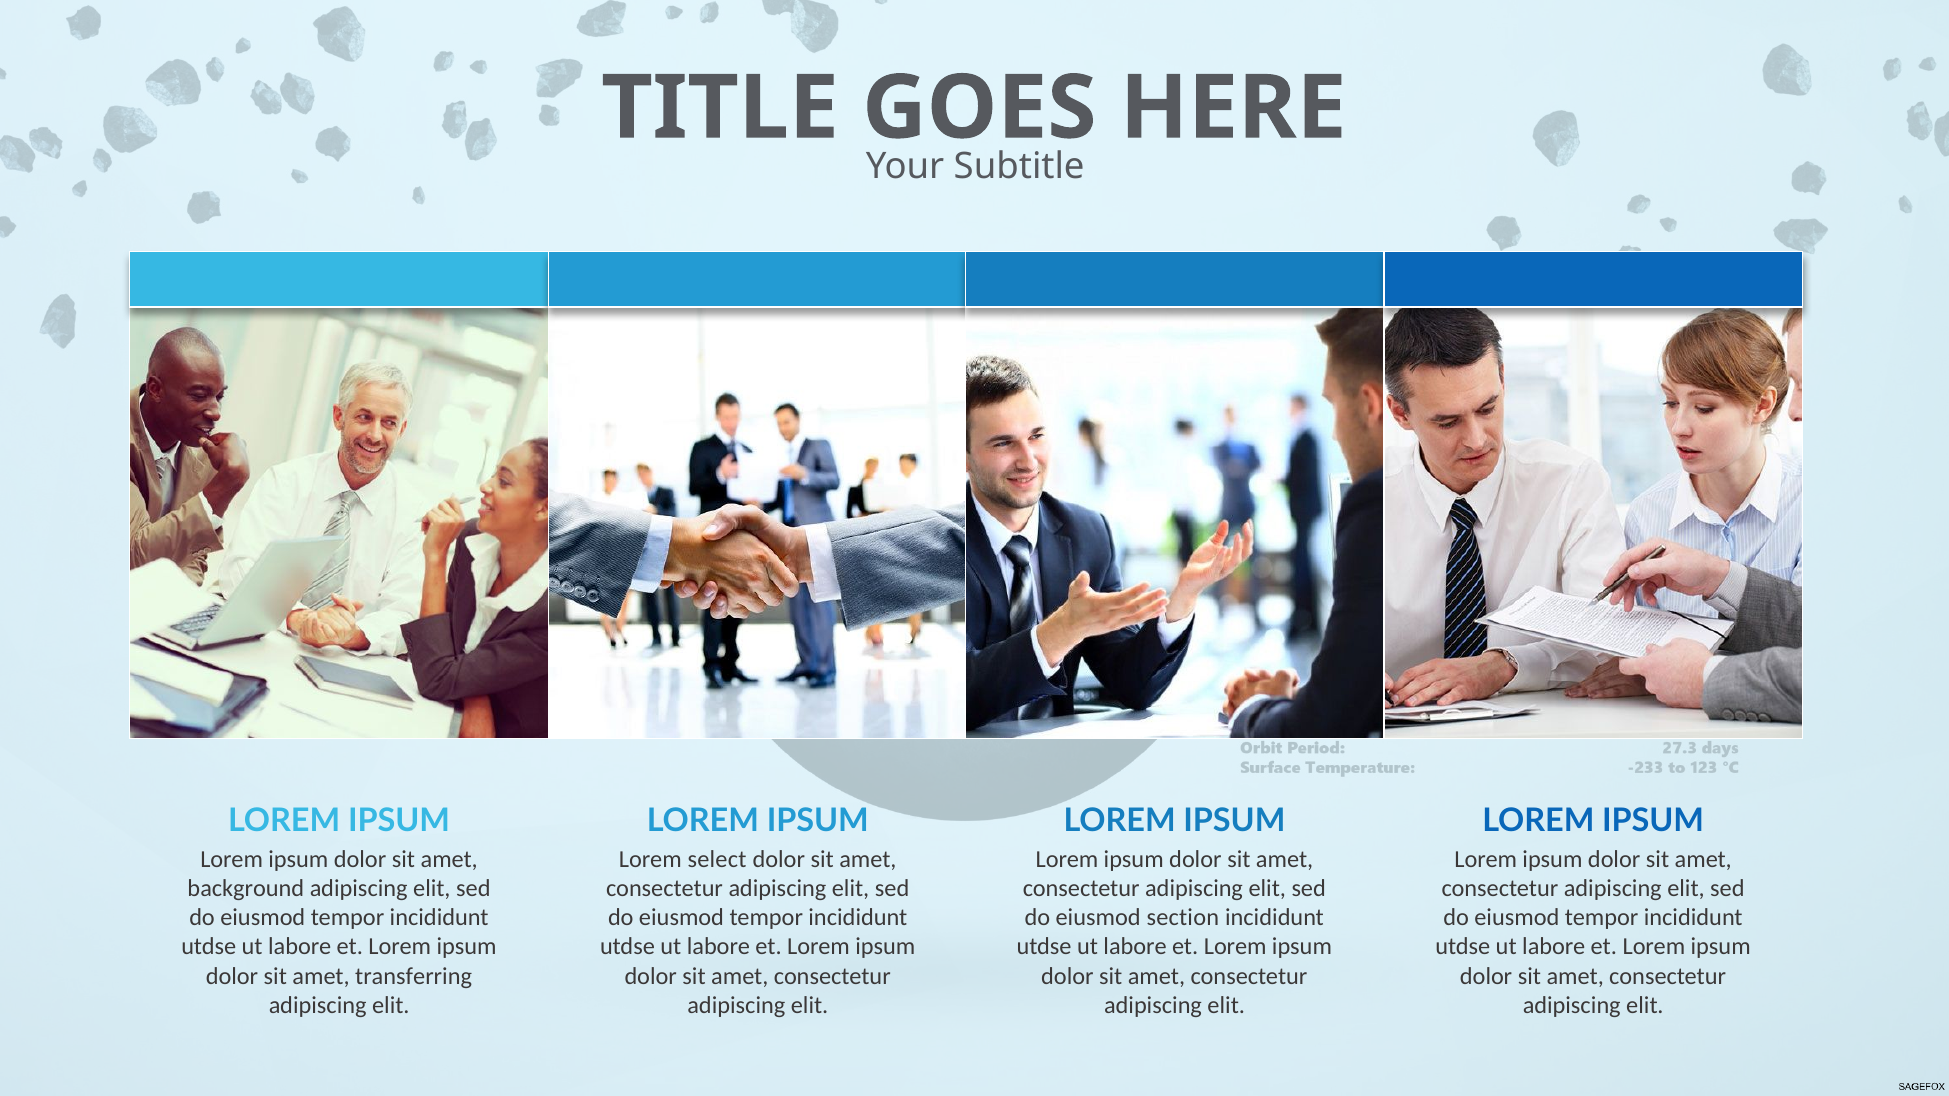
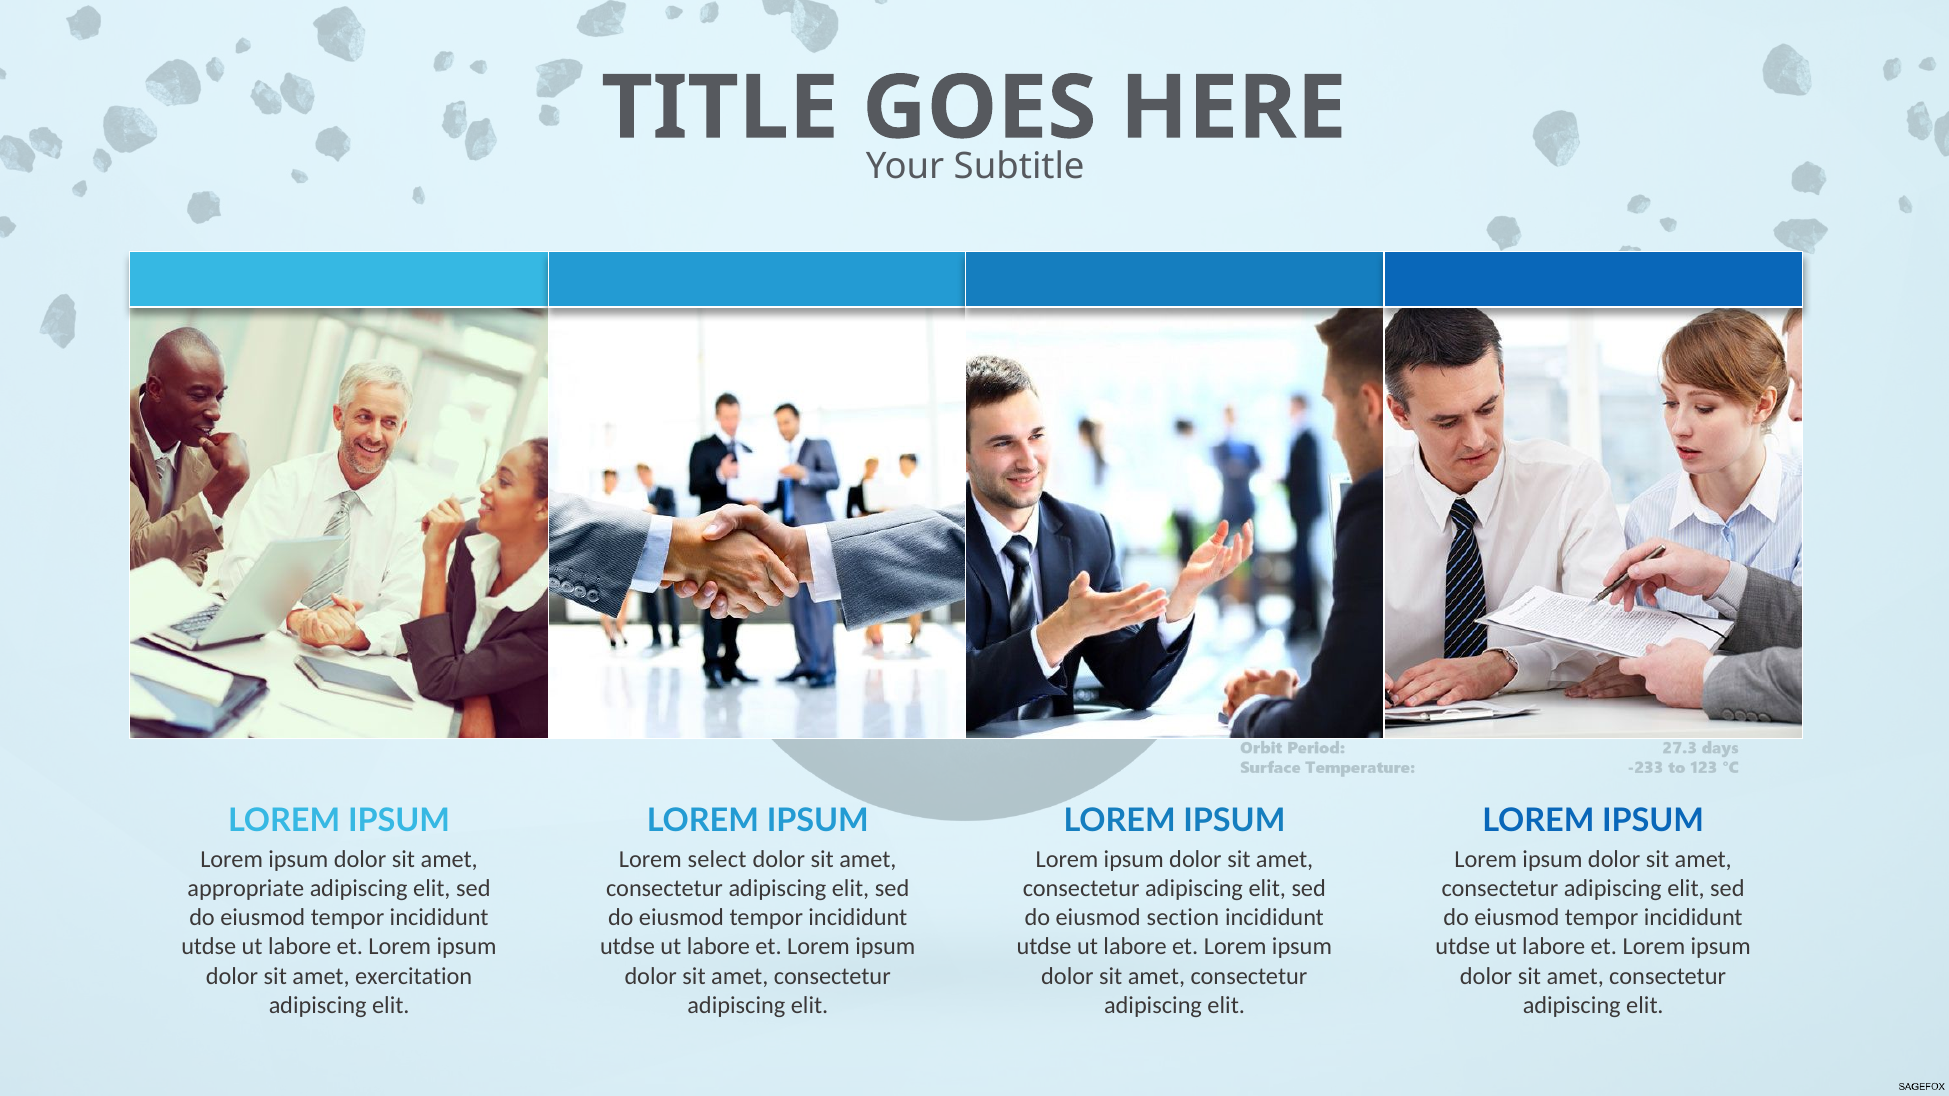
background: background -> appropriate (246, 889)
transferring: transferring -> exercitation (414, 976)
